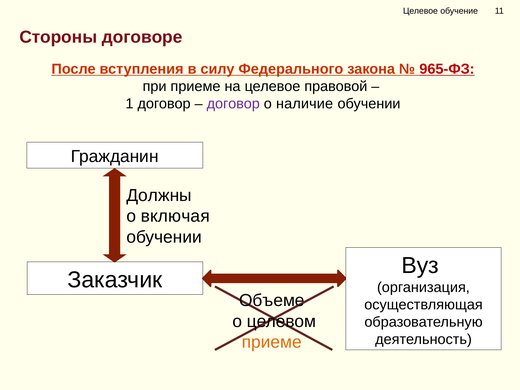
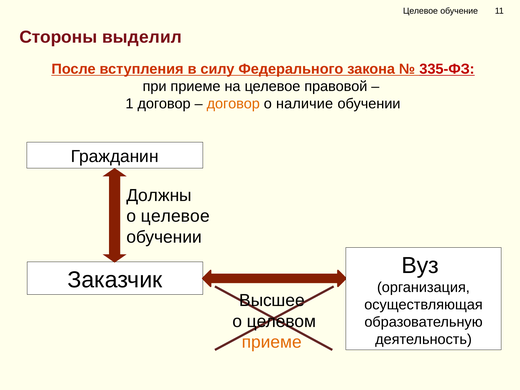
договоре: договоре -> выделил (142, 37)
965-ФЗ: 965-ФЗ -> 335-ФЗ (447, 69)
договор colour: purple -> orange (233, 104)
о включая: включая -> целевое (175, 216)
Объеме: Объеме -> Высшее (272, 301)
